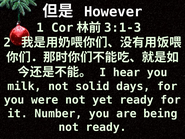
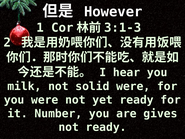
solid days: days -> were (133, 86)
being: being -> gives (160, 113)
